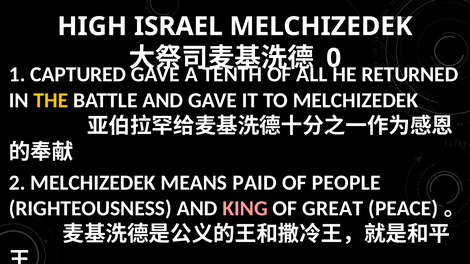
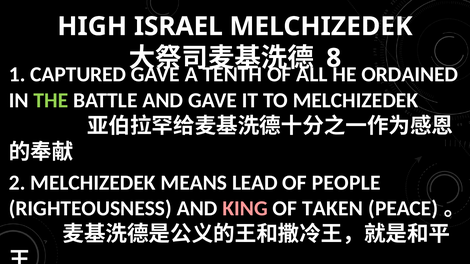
0: 0 -> 8 (334, 58)
RETURNED: RETURNED -> ORDAINED (410, 75)
THE colour: yellow -> light green (51, 100)
PAID: PAID -> LEAD (255, 183)
GREAT: GREAT -> TAKEN (333, 209)
